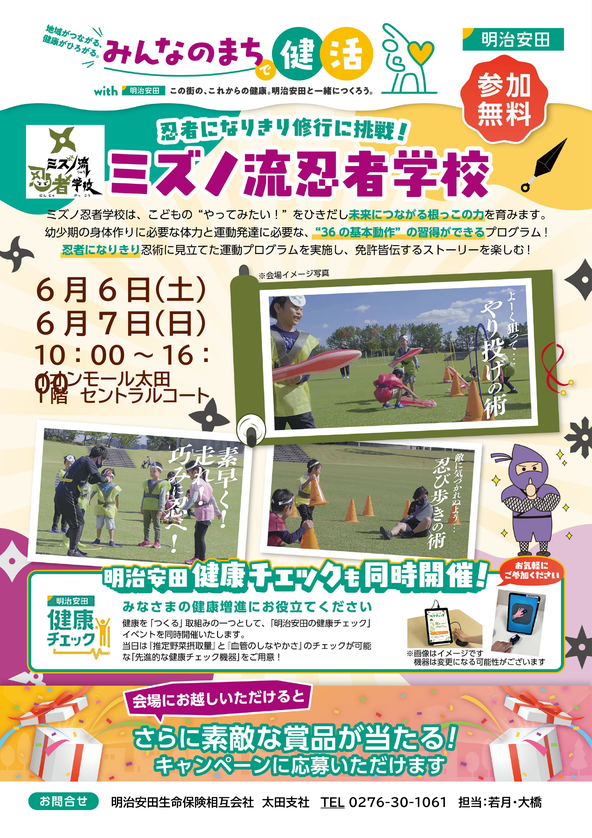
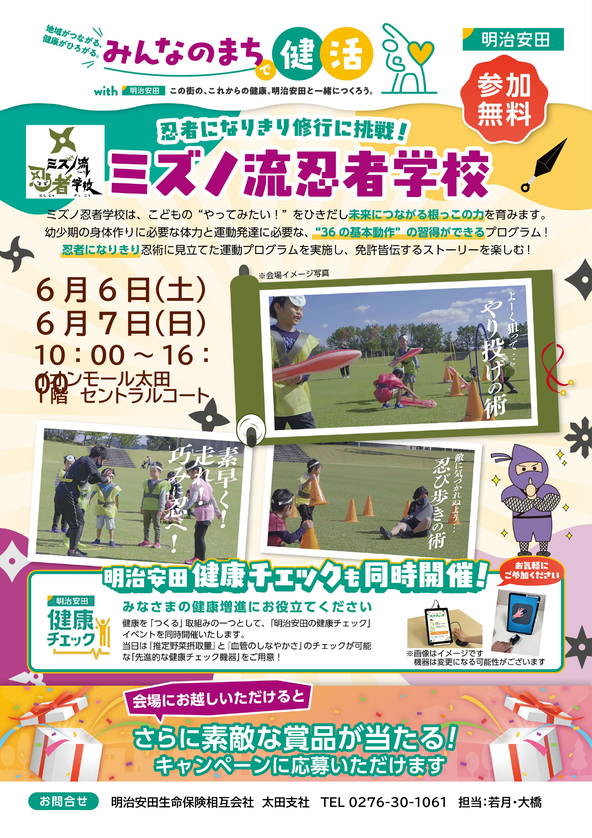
TEL underline: present -> none (333, 802)
